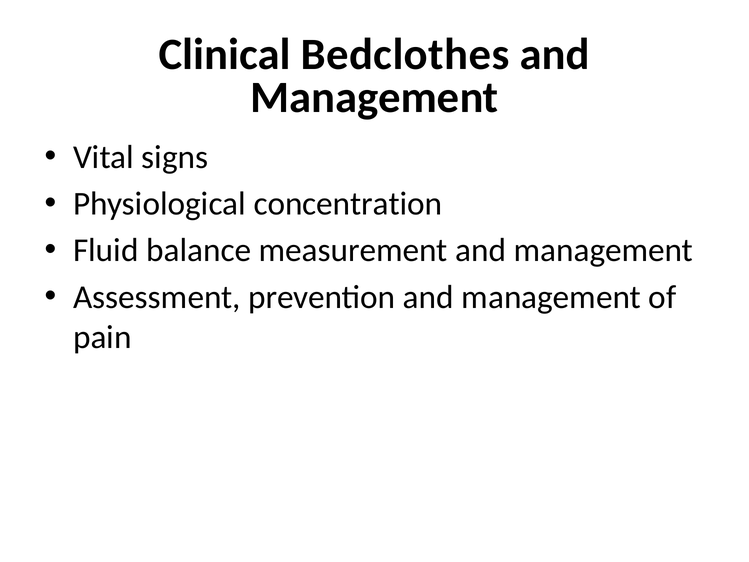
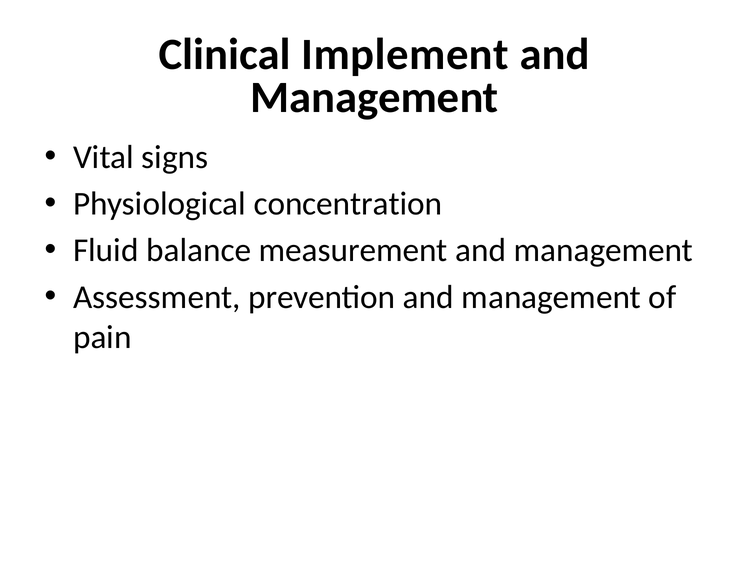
Bedclothes: Bedclothes -> Implement (405, 55)
